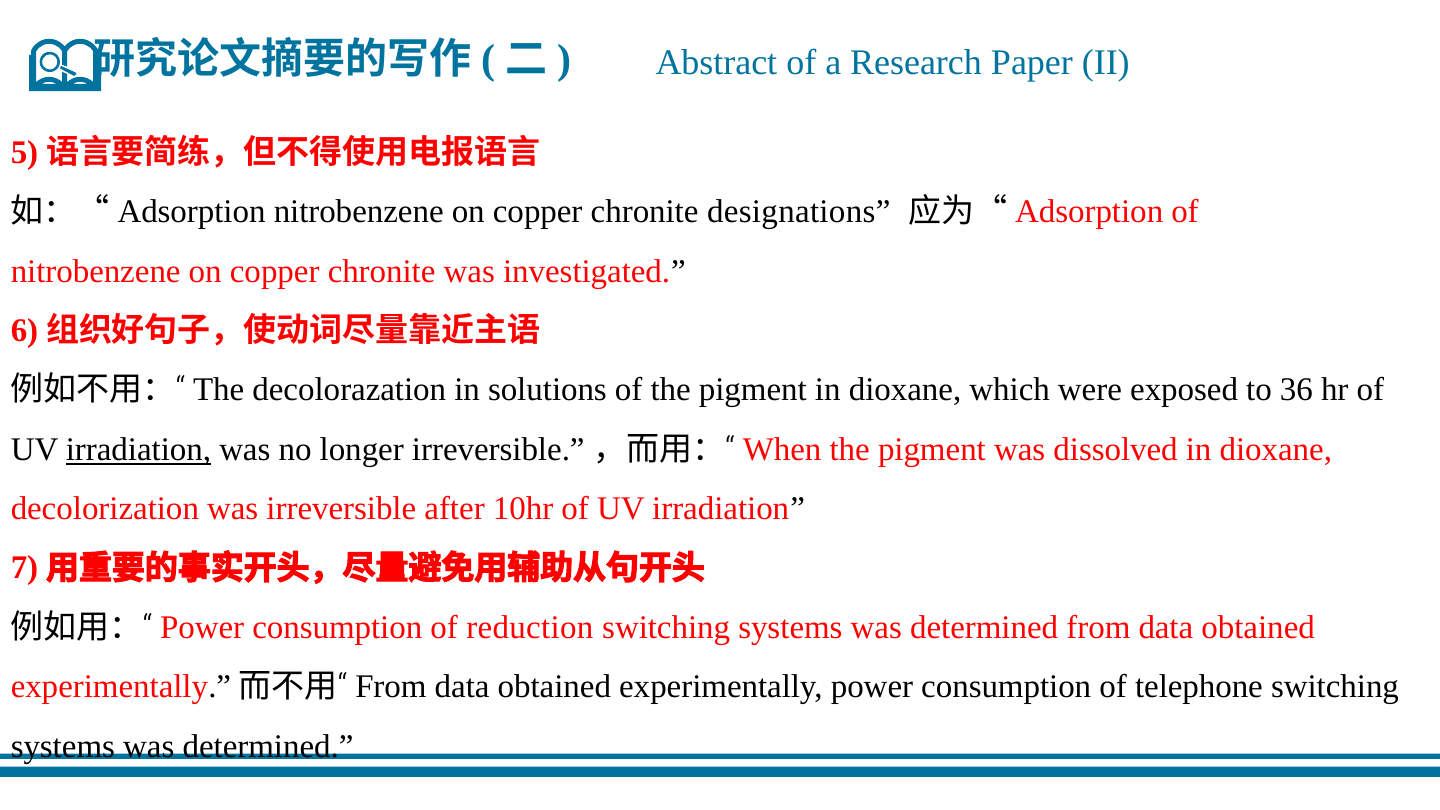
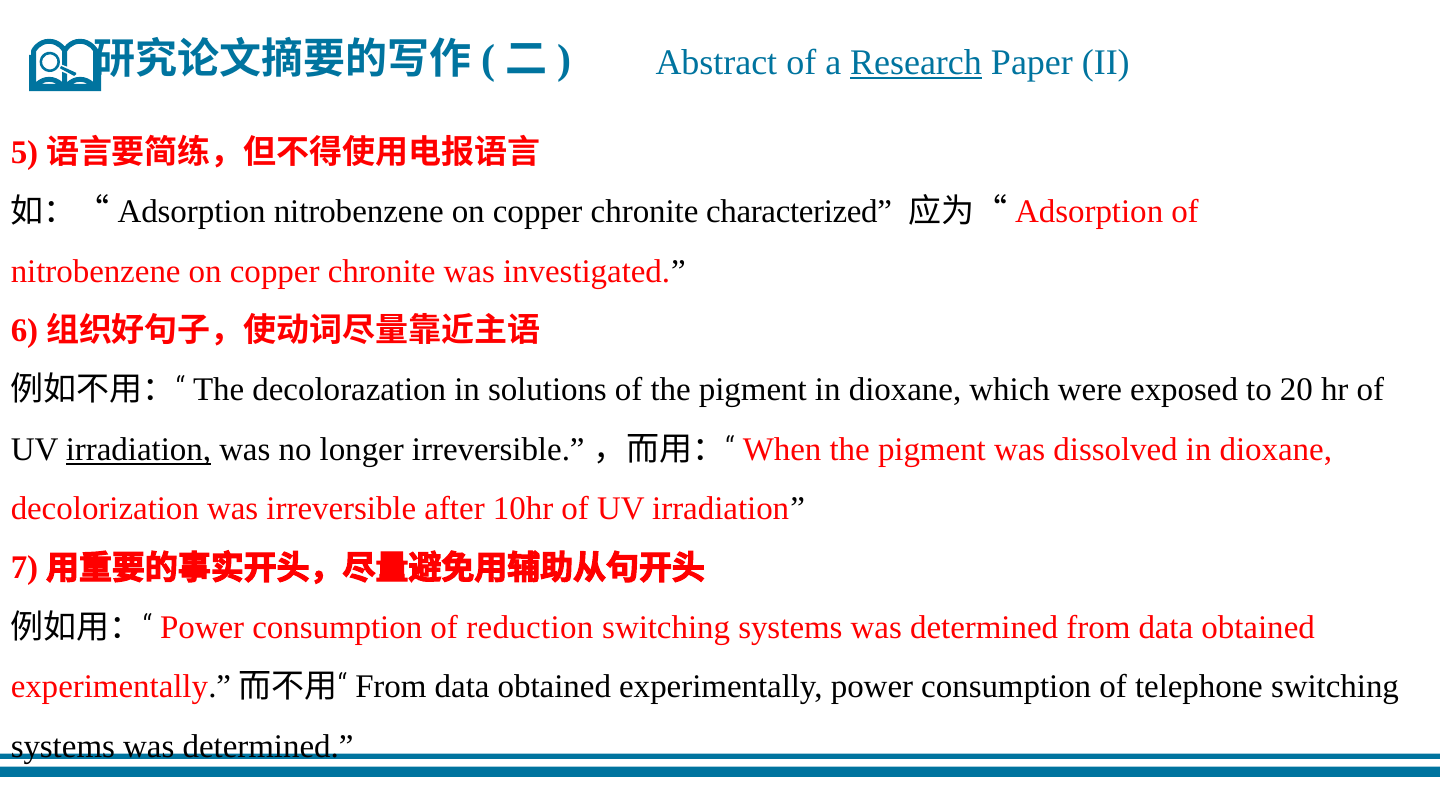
Research underline: none -> present (916, 63)
designations: designations -> characterized (799, 212)
36: 36 -> 20 (1296, 390)
